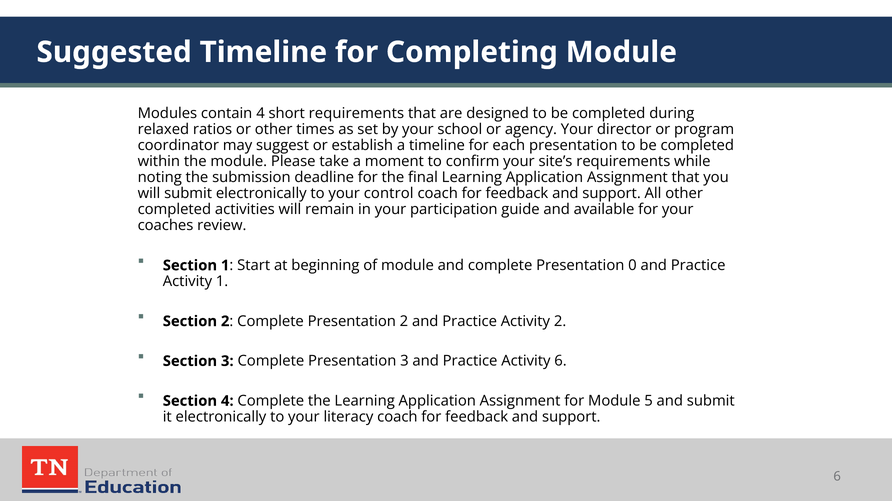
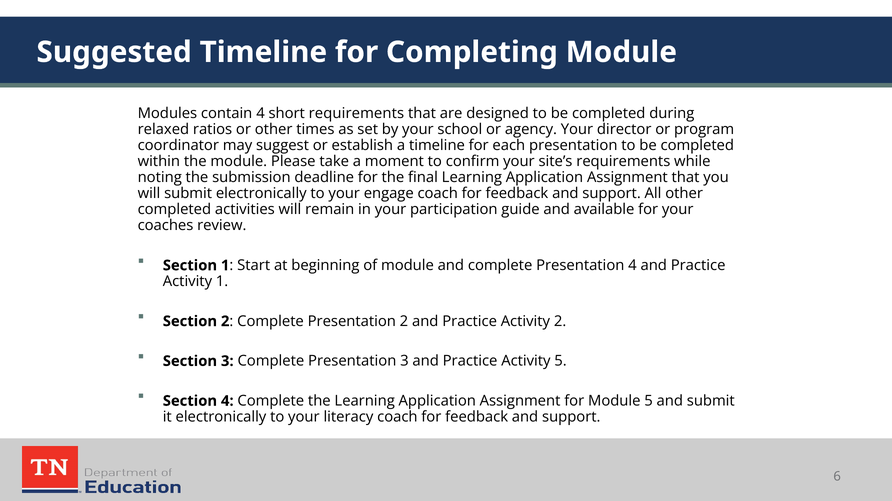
control: control -> engage (389, 194)
Presentation 0: 0 -> 4 (632, 266)
Activity 6: 6 -> 5 (561, 362)
